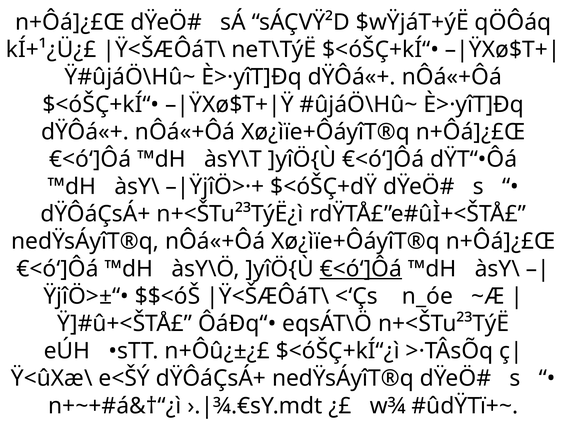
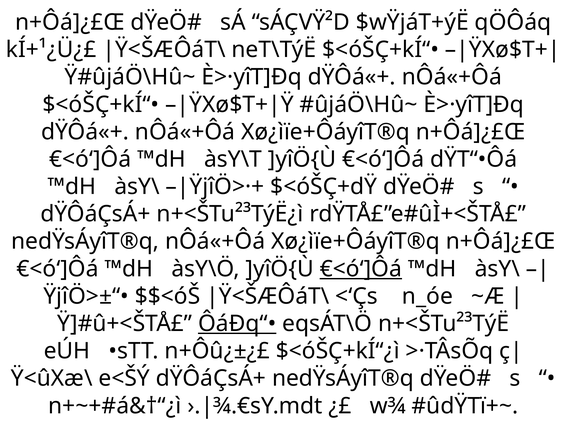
ÔáÐq“• underline: none -> present (237, 324)
